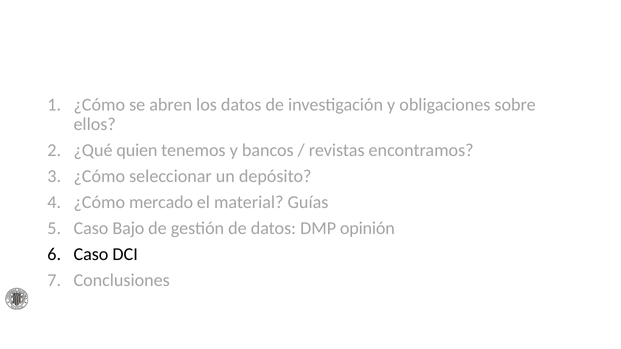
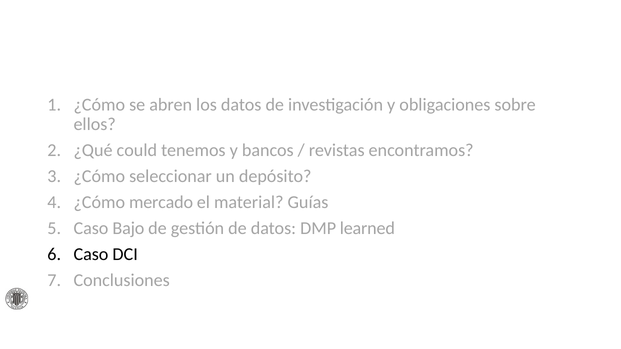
quien: quien -> could (137, 150)
opinión: opinión -> learned (367, 228)
